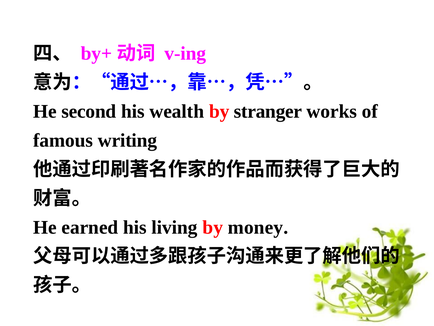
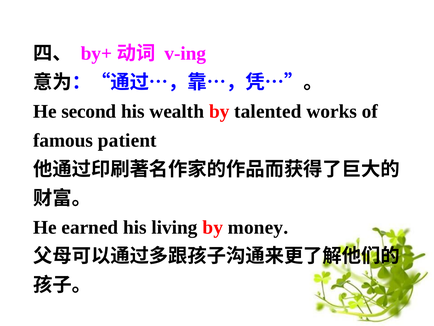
stranger: stranger -> talented (268, 111)
writing: writing -> patient (127, 140)
